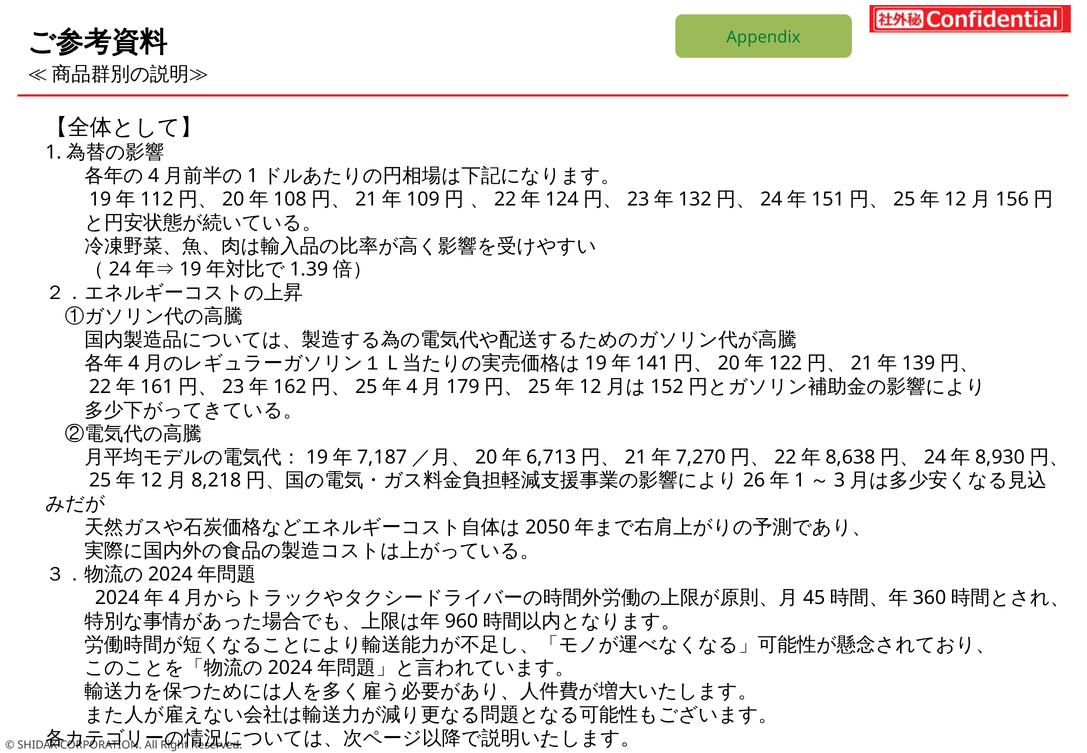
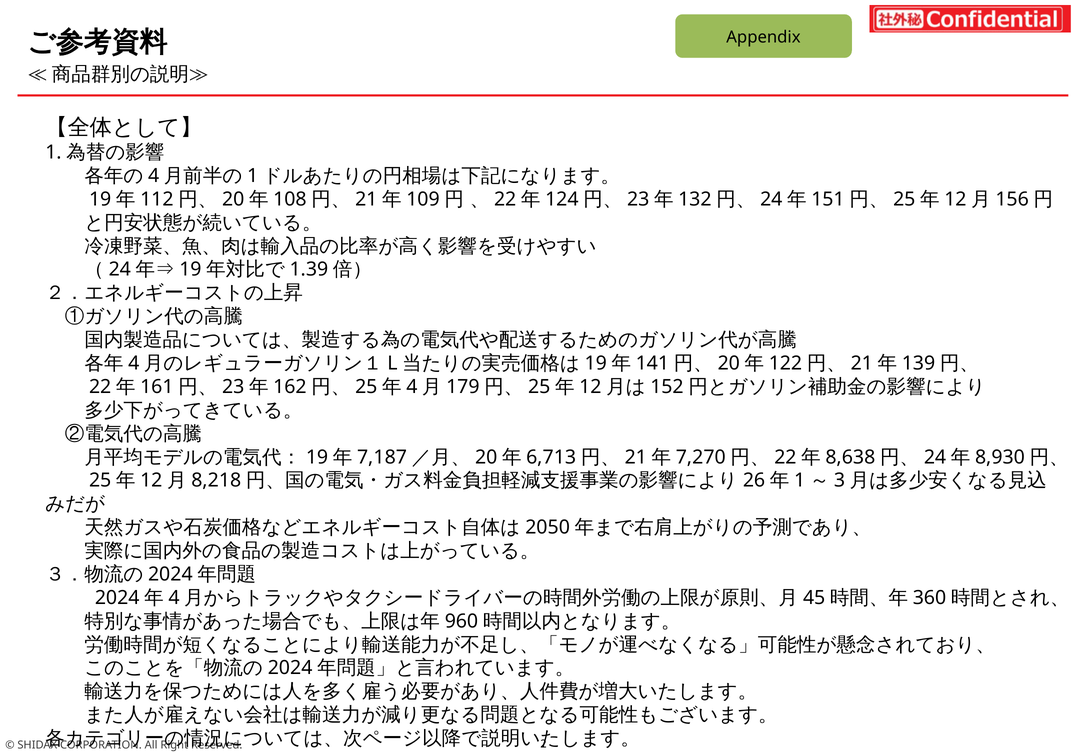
Appendix colour: green -> black (763, 37)
